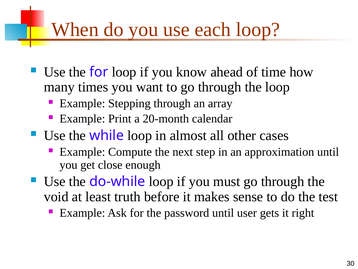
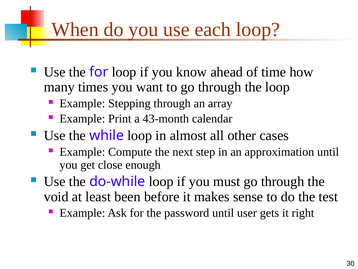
20-month: 20-month -> 43-month (166, 119)
truth: truth -> been (127, 196)
